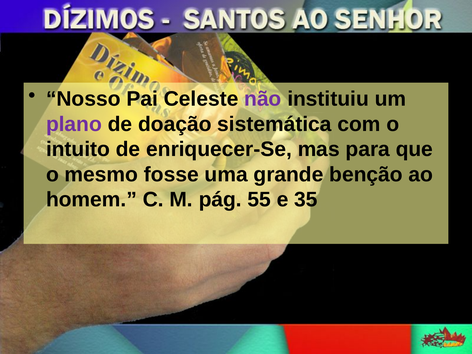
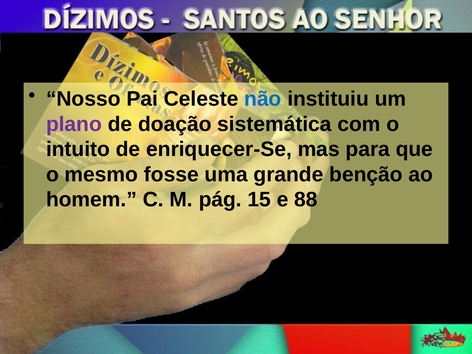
não colour: purple -> blue (263, 99)
55: 55 -> 15 (259, 200)
35: 35 -> 88 (306, 200)
